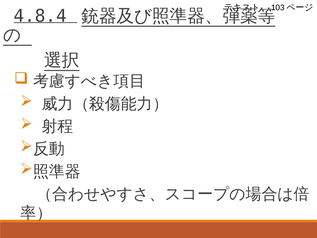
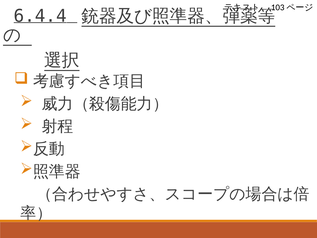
4.8.4: 4.8.4 -> 6.4.4 (40, 16)
